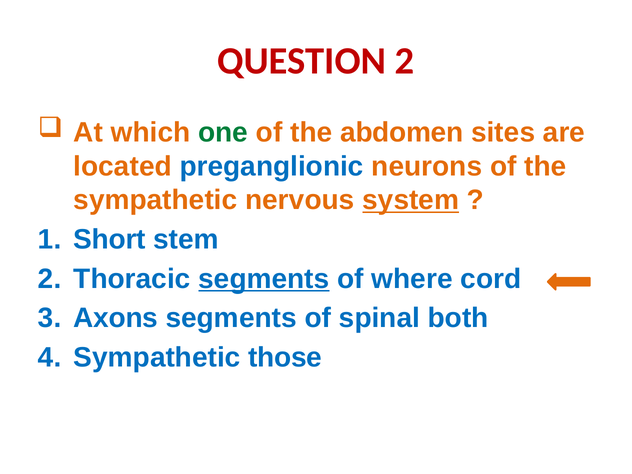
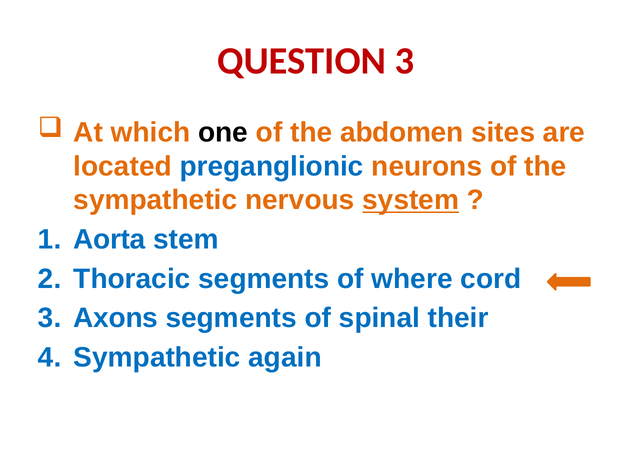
QUESTION 2: 2 -> 3 (405, 61)
one colour: green -> black (223, 133)
Short: Short -> Aorta (109, 239)
segments underline: present -> none (264, 279)
both: both -> their (458, 318)
those: those -> again (285, 358)
